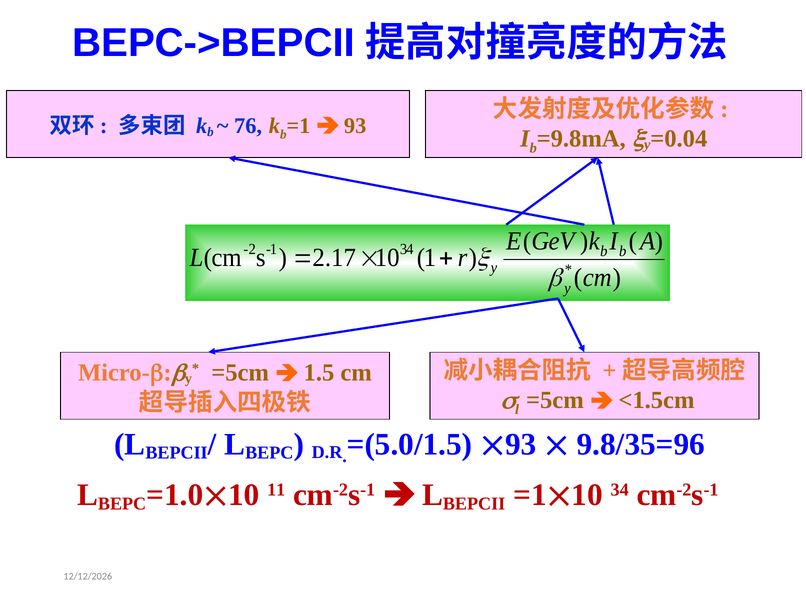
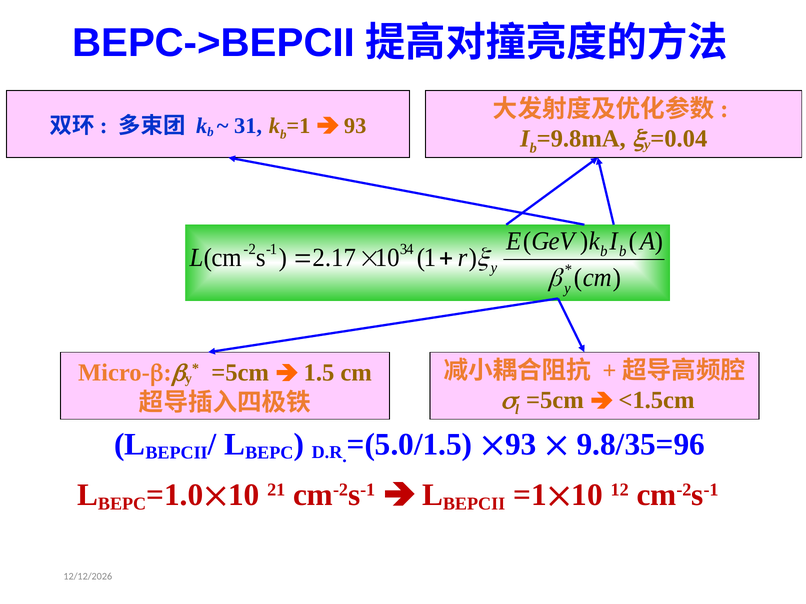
76: 76 -> 31 (248, 126)
11: 11 -> 21 (276, 490)
34: 34 -> 12 (620, 490)
